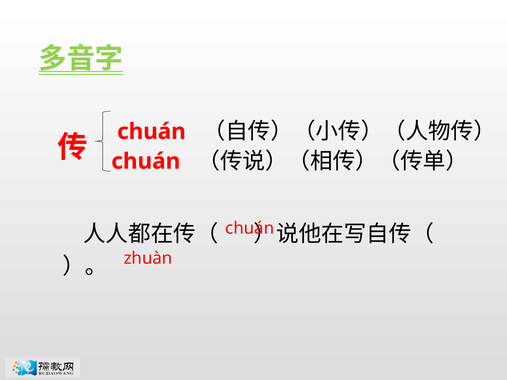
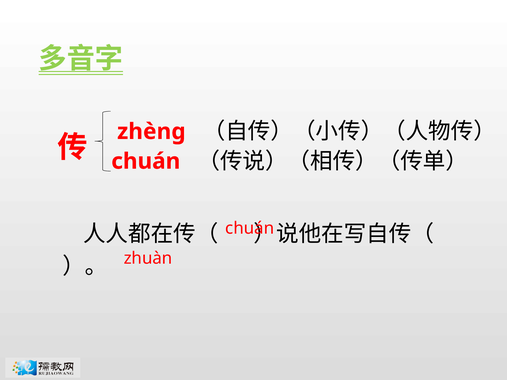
chuán: chuán -> zhènɡ (151, 132)
